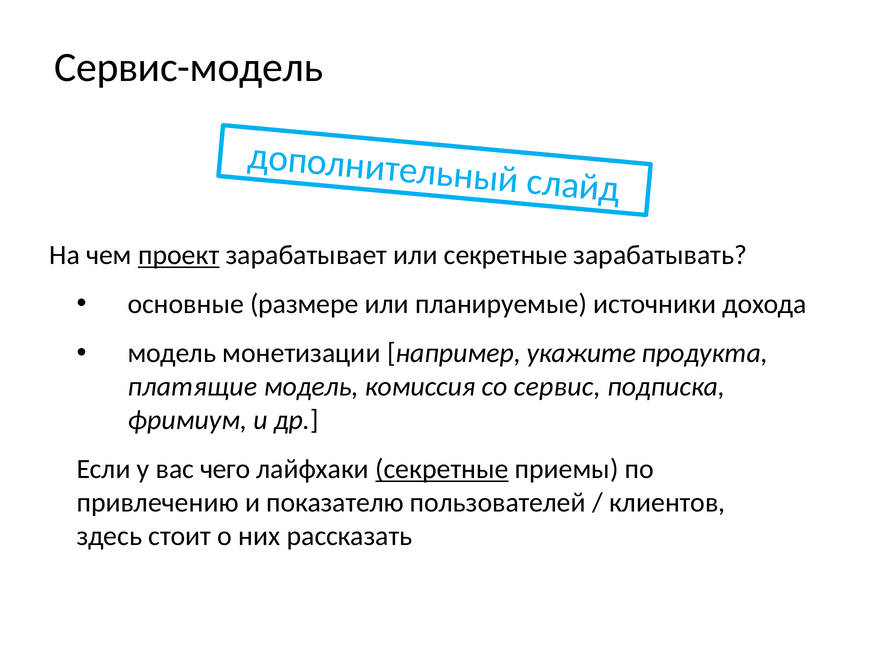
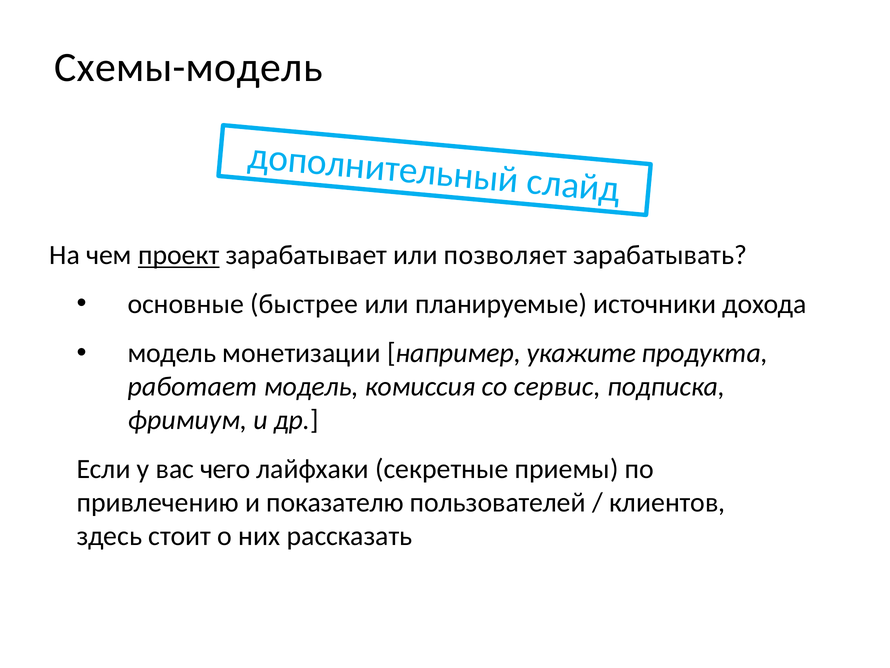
Сервис-модель: Сервис-модель -> Схемы-модель (188, 67)
или секретные: секретные -> позволяет (505, 255)
размере: размере -> быстрее (304, 304)
платящие: платящие -> работает (192, 386)
секретные underline: present -> none (442, 469)
